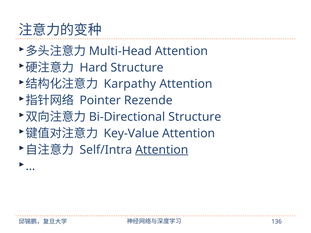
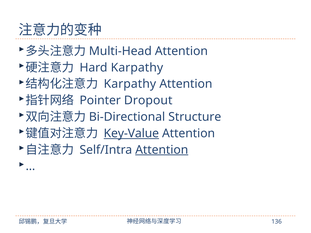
Hard Structure: Structure -> Karpathy (137, 68)
Rezende: Rezende -> Dropout (148, 101)
Key-Value underline: none -> present (131, 133)
